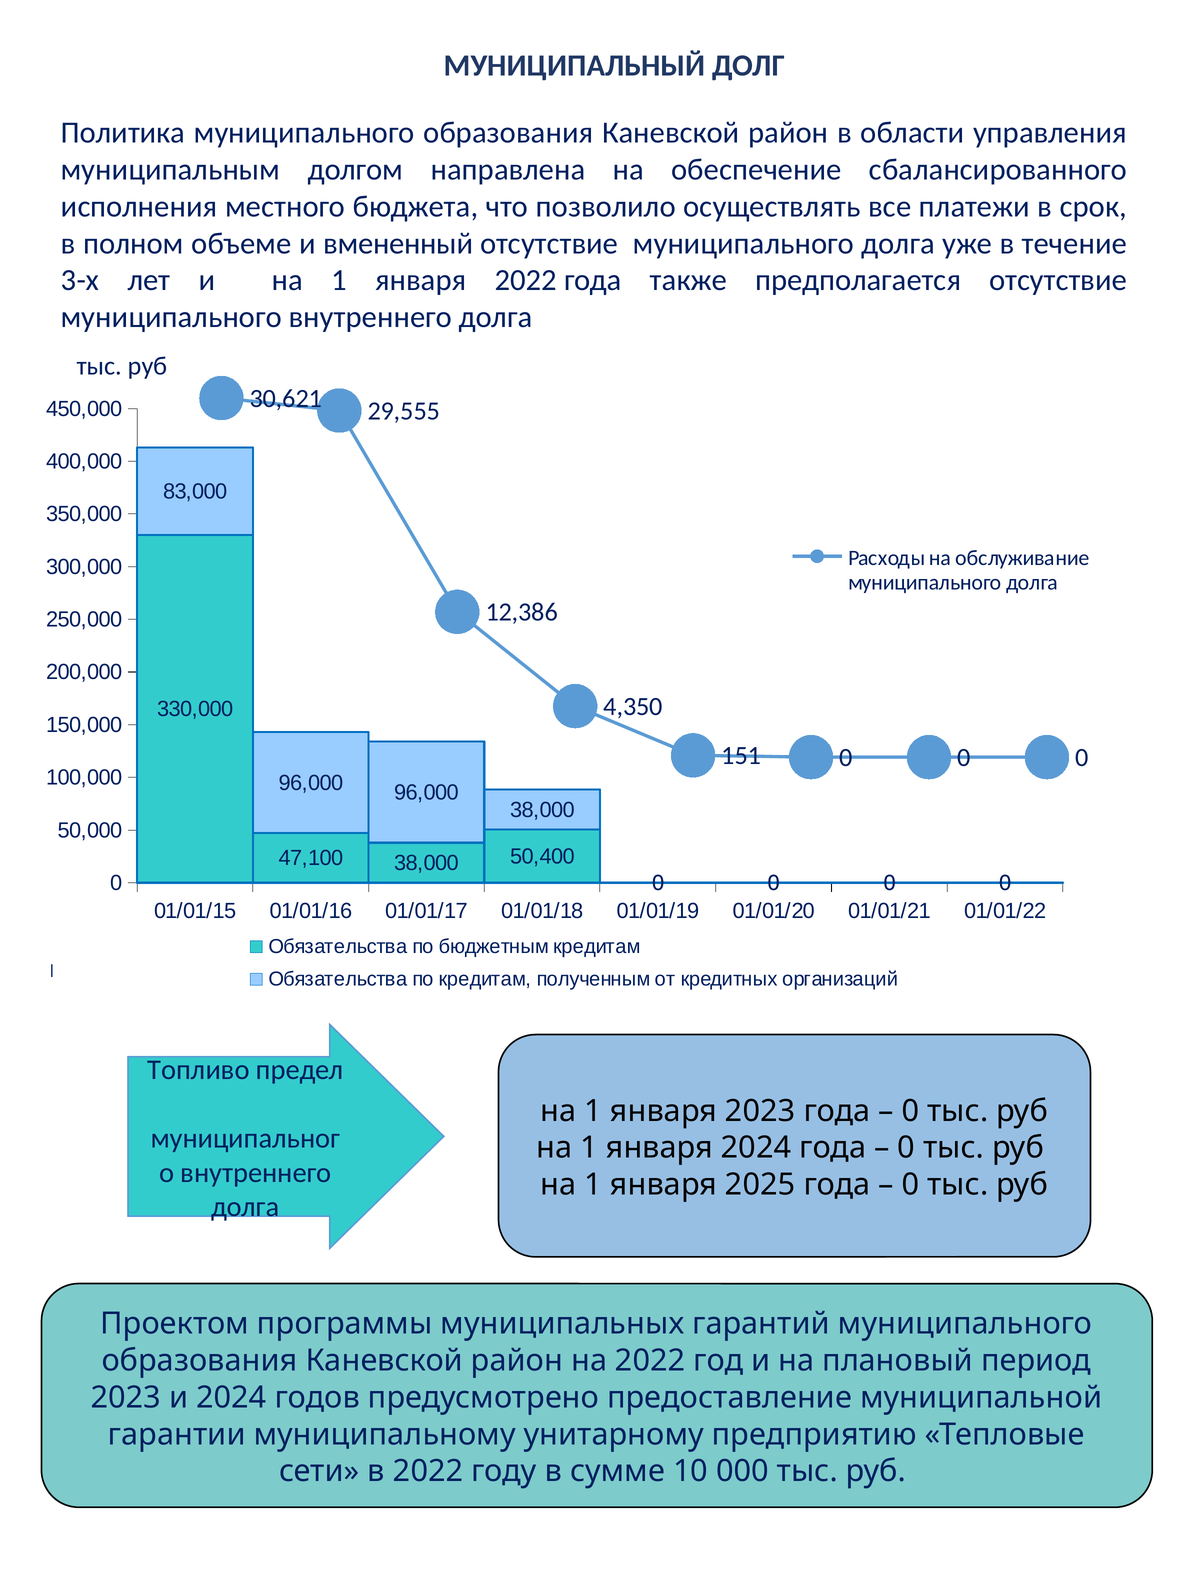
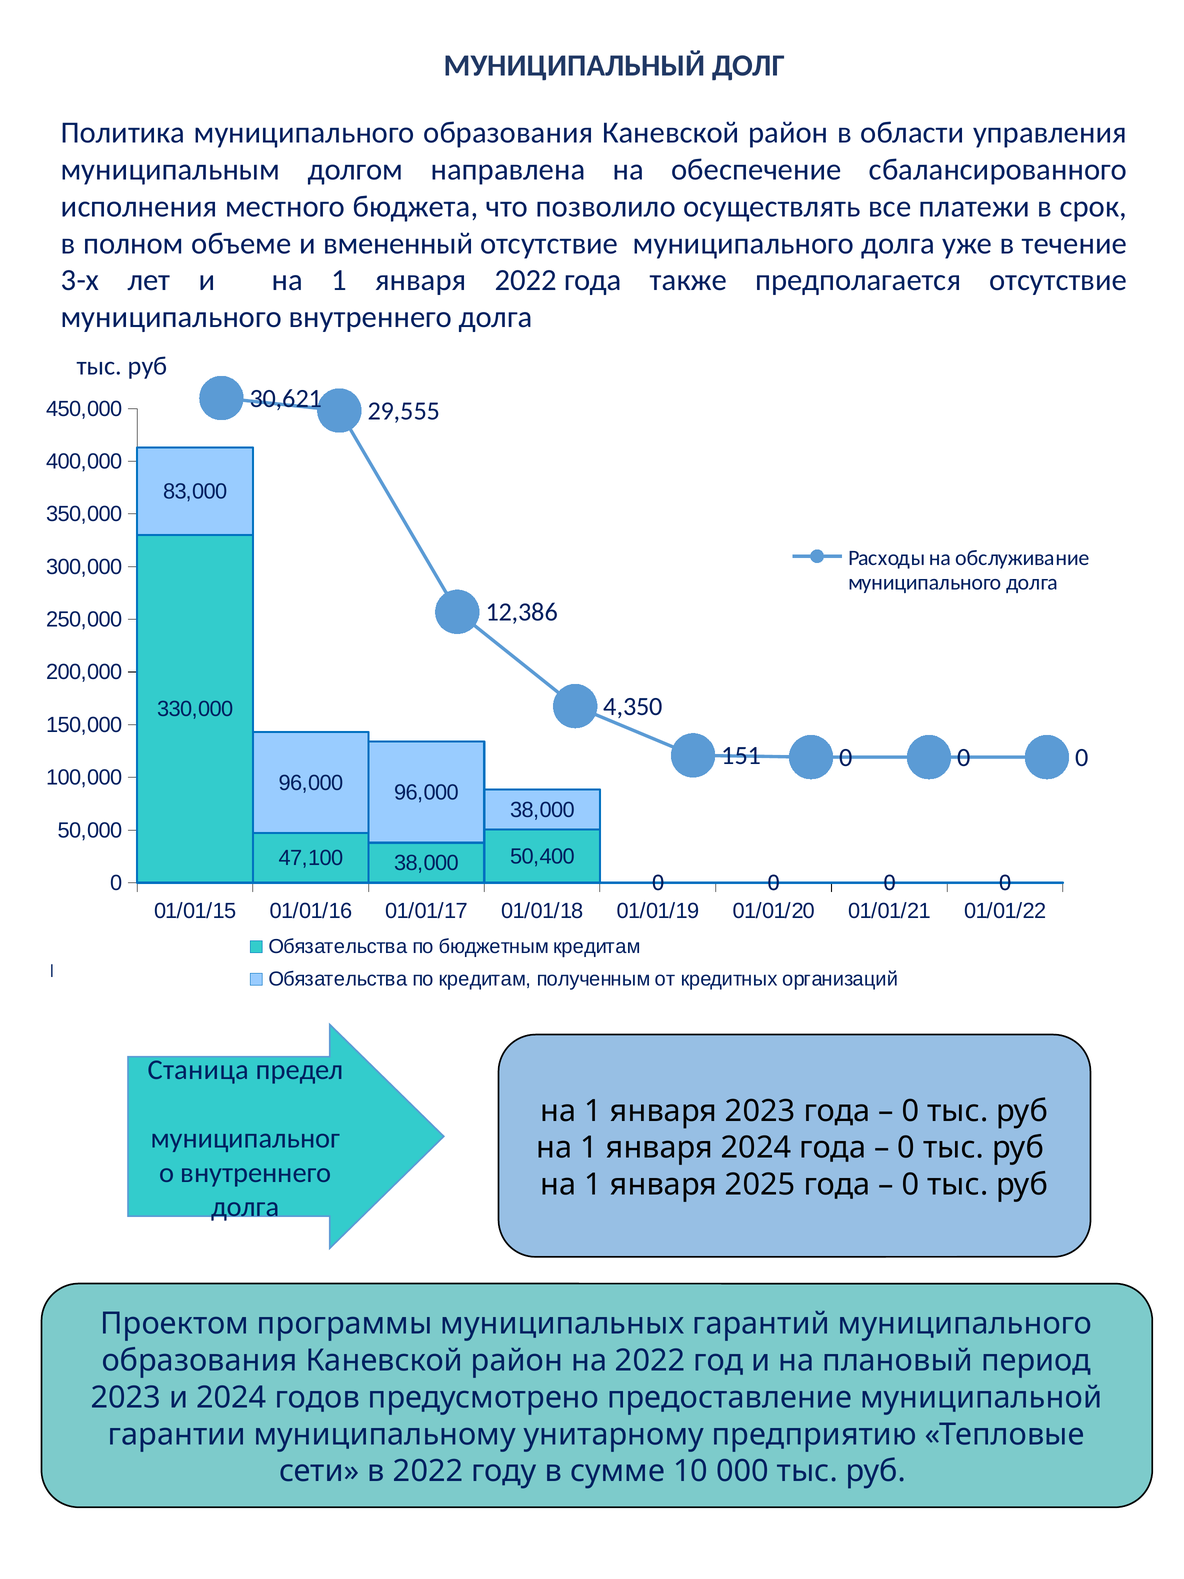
Топливо: Топливо -> Станица (198, 1070)
